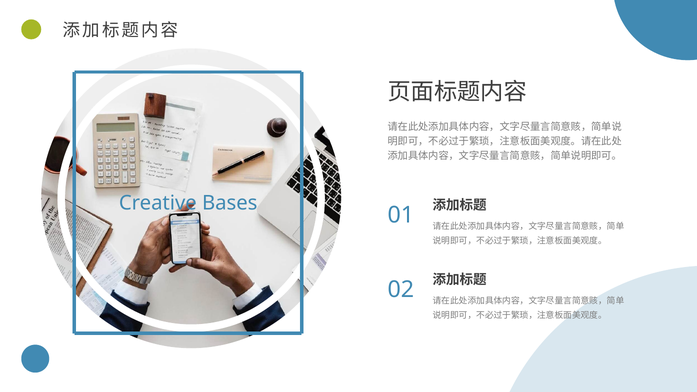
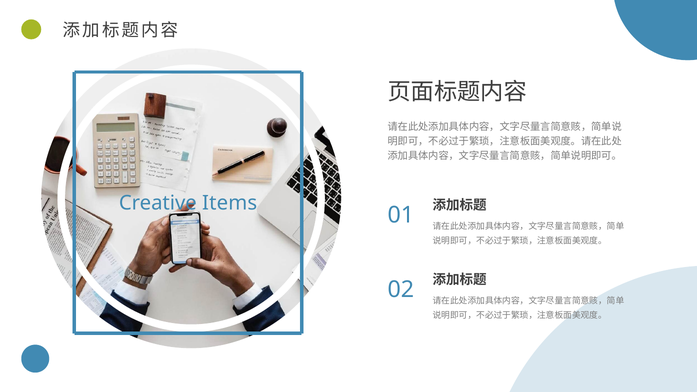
Bases: Bases -> Items (230, 203)
